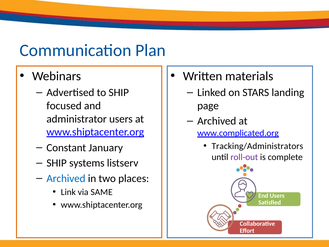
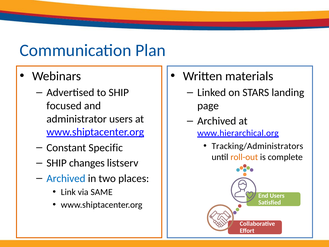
www.complicated.org: www.complicated.org -> www.hierarchical.org (238, 133)
January: January -> Specific (106, 148)
roll-out colour: purple -> orange (244, 157)
systems: systems -> changes (87, 163)
